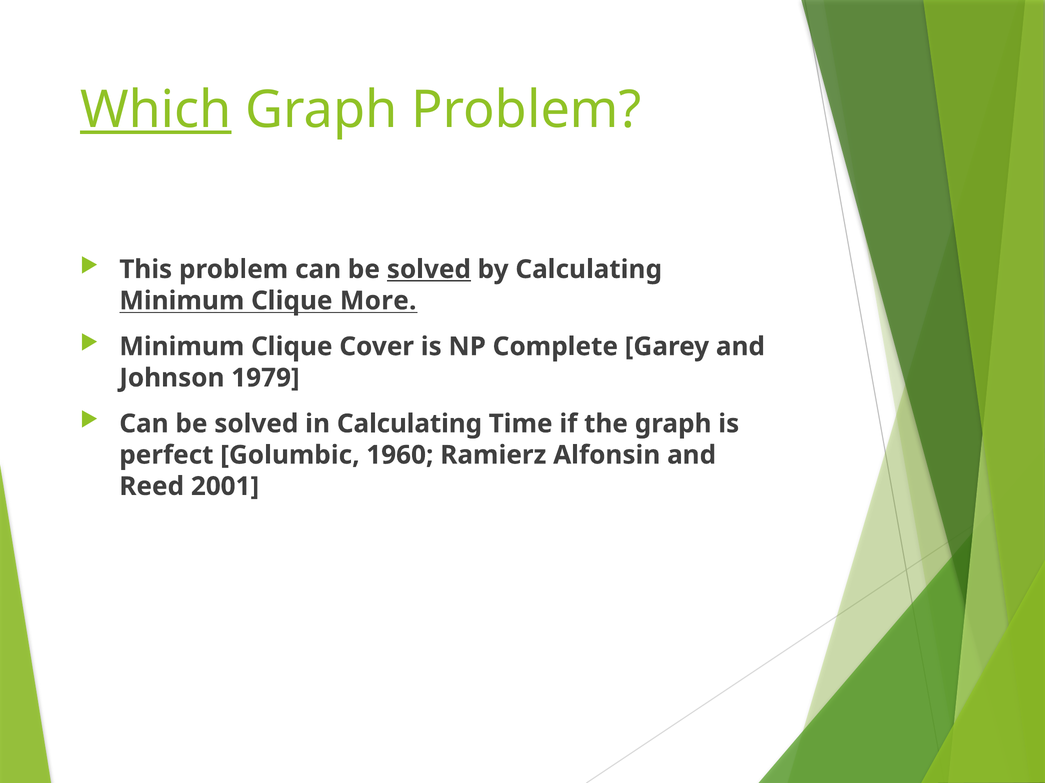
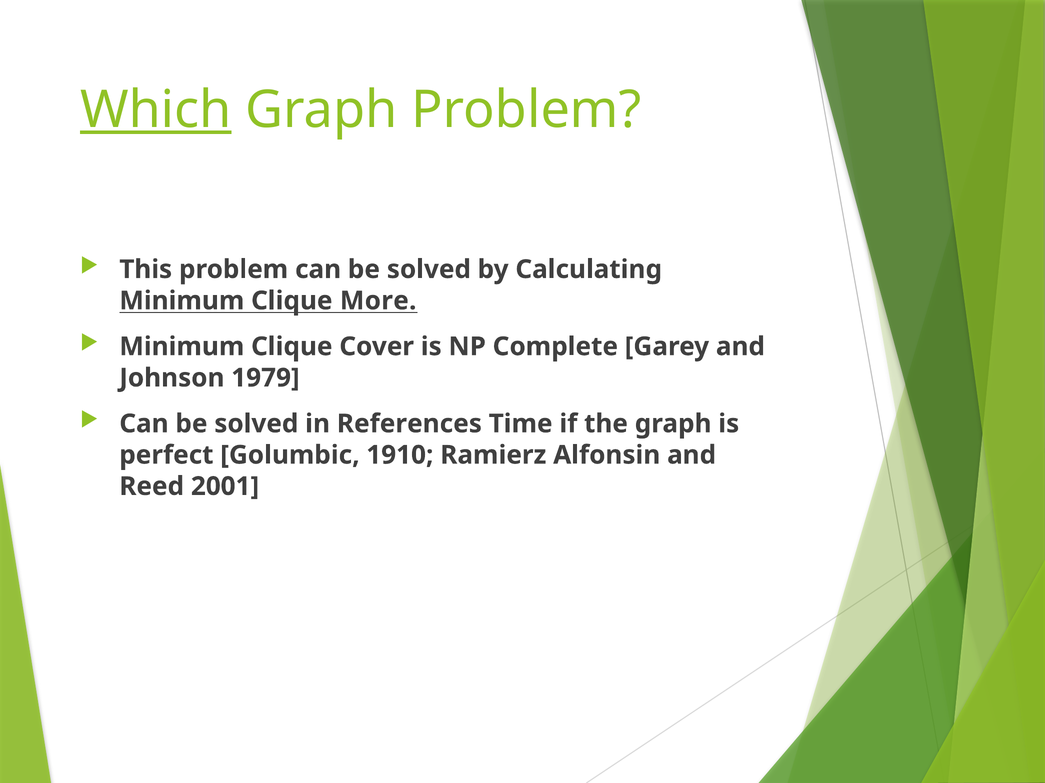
solved underline: present -> none (429, 270)
in Calculating: Calculating -> References (409, 424)
1960: 1960 -> 1910 (400, 455)
